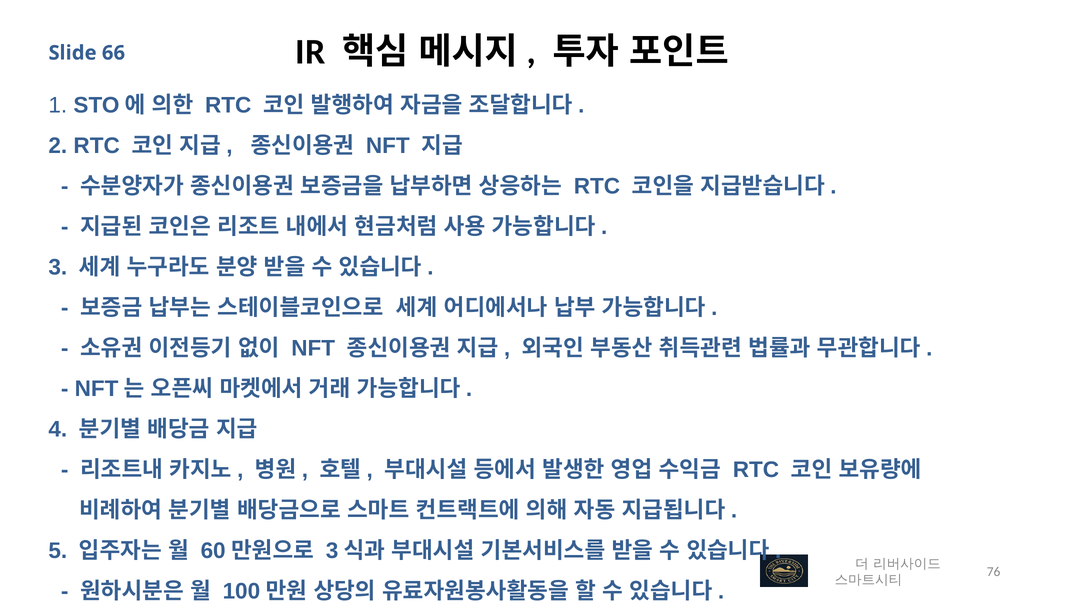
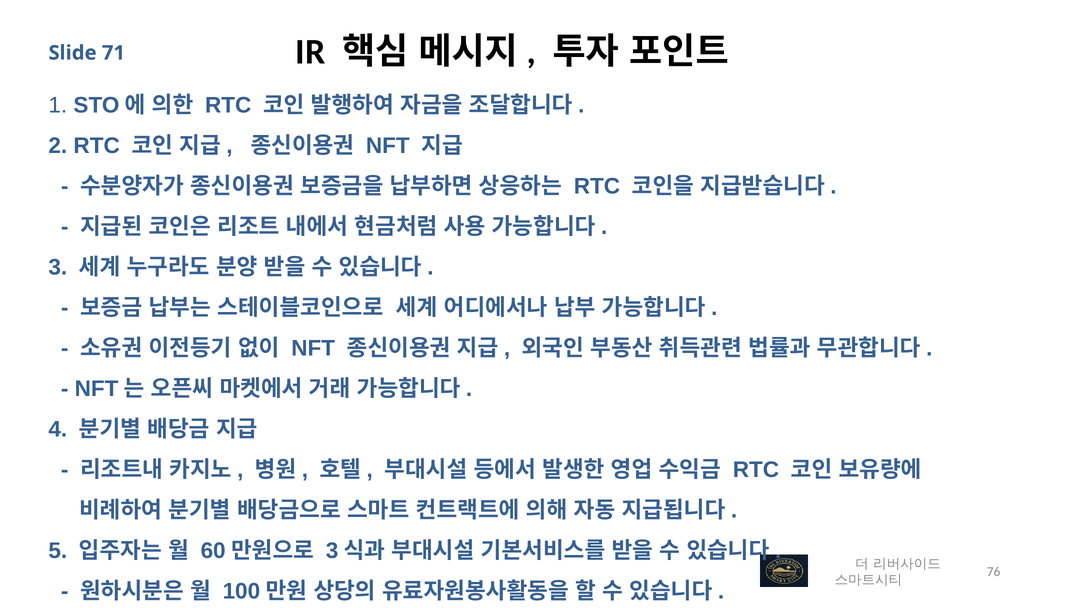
66: 66 -> 71 (113, 53)
